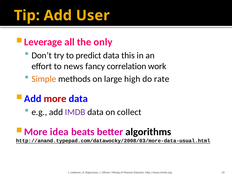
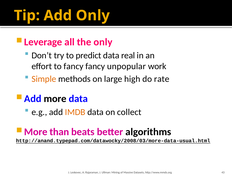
Add User: User -> Only (93, 15)
this: this -> real (128, 55)
to news: news -> fancy (74, 66)
correlation: correlation -> unpopular (126, 66)
more colour: red -> black (55, 99)
IMDB colour: purple -> orange (75, 112)
idea: idea -> than (59, 132)
